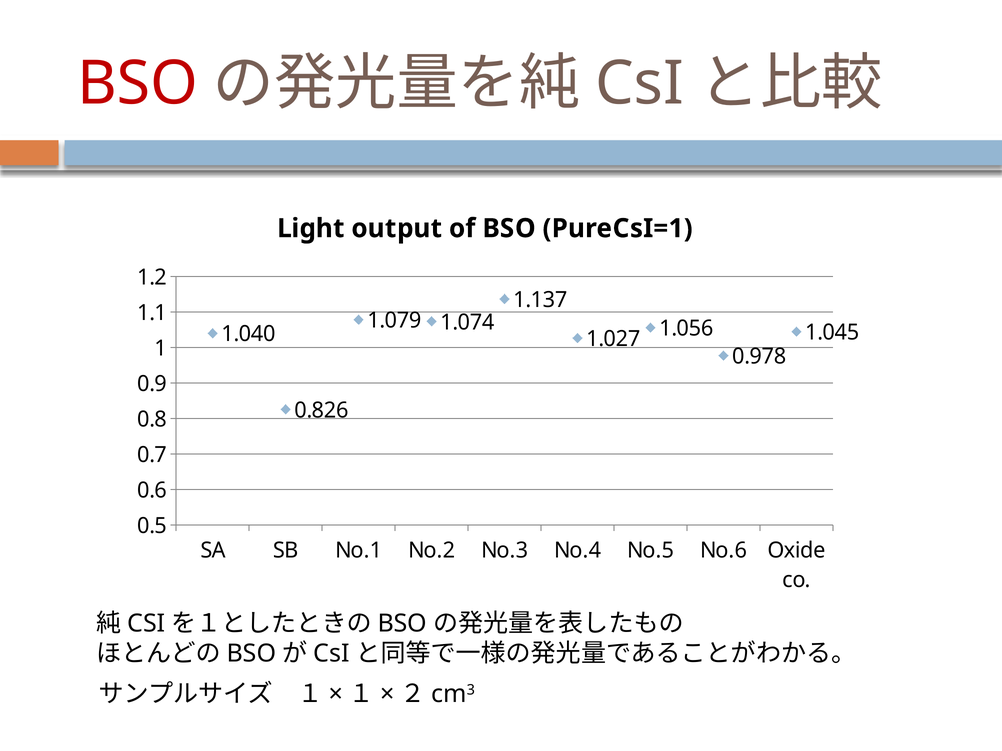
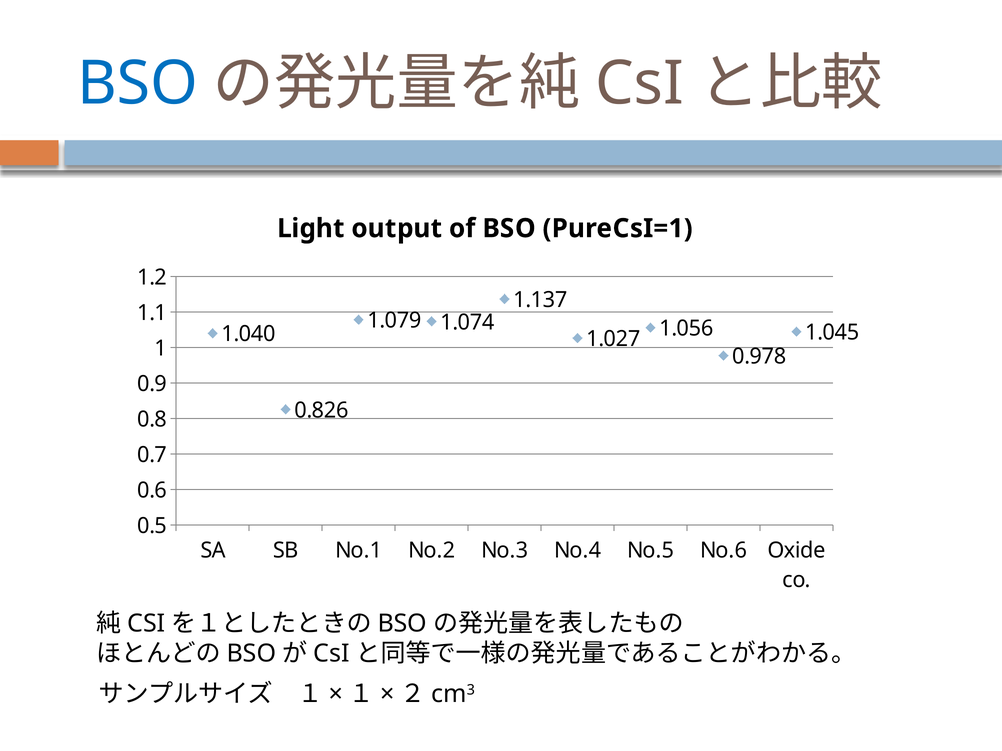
BSO colour: red -> blue (138, 84)
